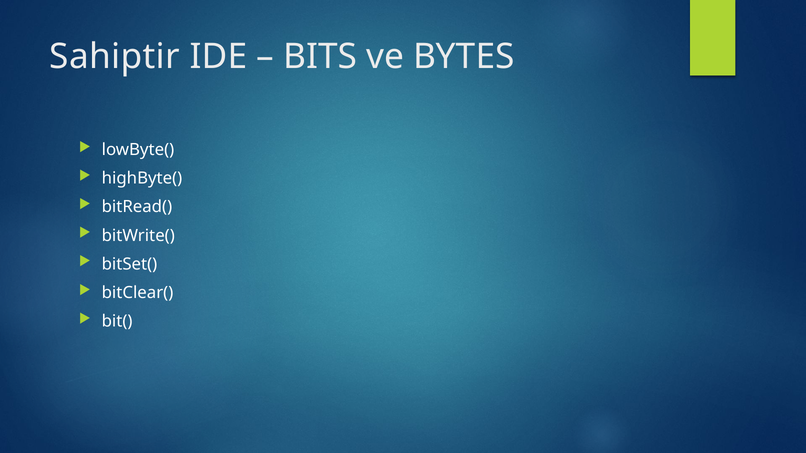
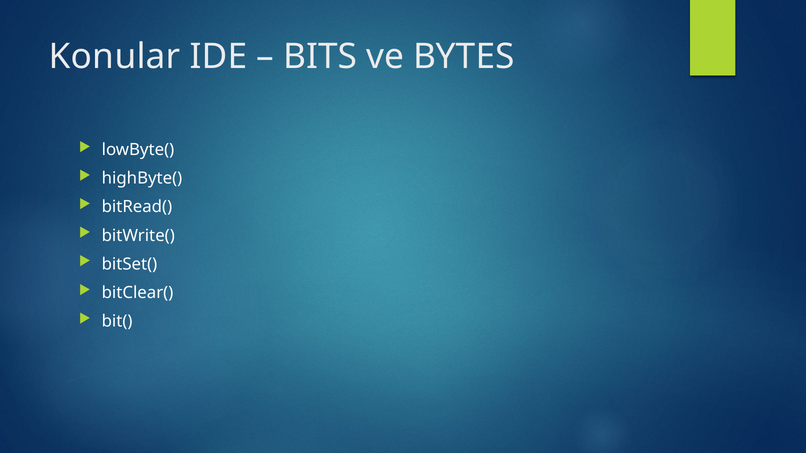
Sahiptir: Sahiptir -> Konular (115, 57)
